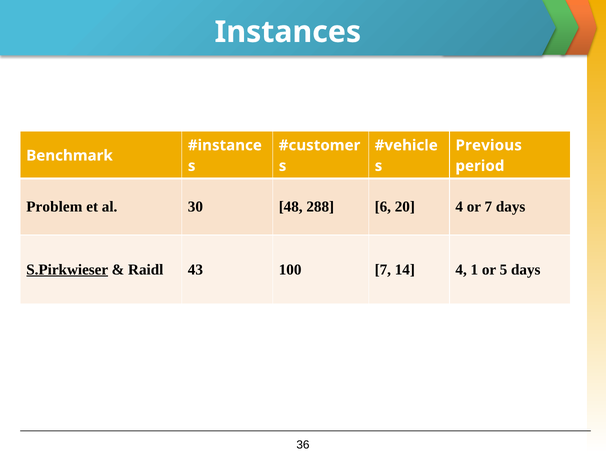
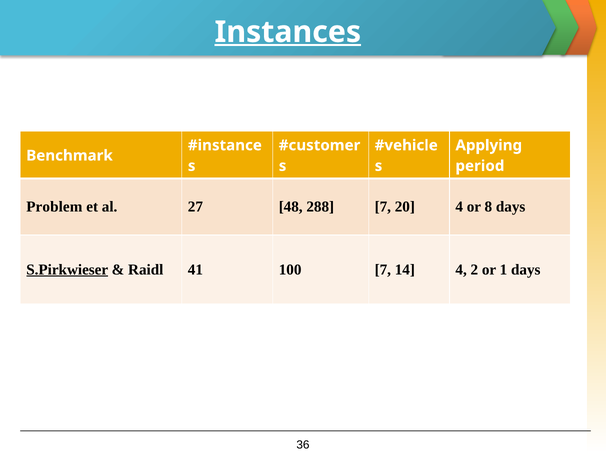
Instances underline: none -> present (288, 32)
Previous: Previous -> Applying (489, 145)
30: 30 -> 27 (195, 207)
288 6: 6 -> 7 (383, 207)
or 7: 7 -> 8 (488, 207)
43: 43 -> 41 (195, 270)
1: 1 -> 2 (474, 270)
5: 5 -> 1 (503, 270)
